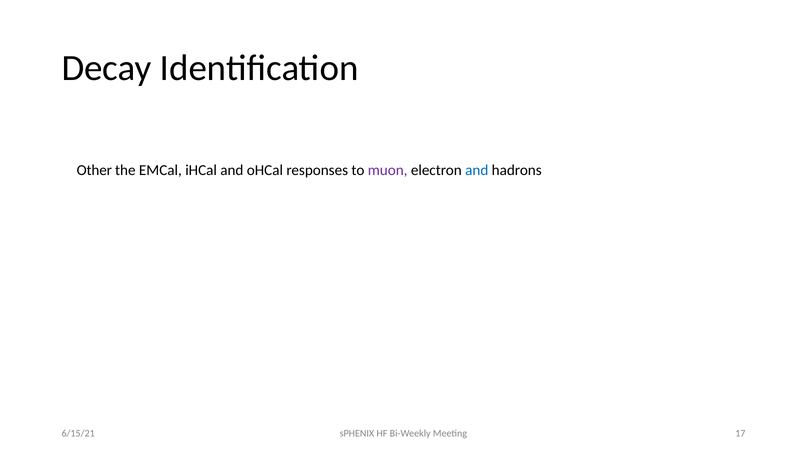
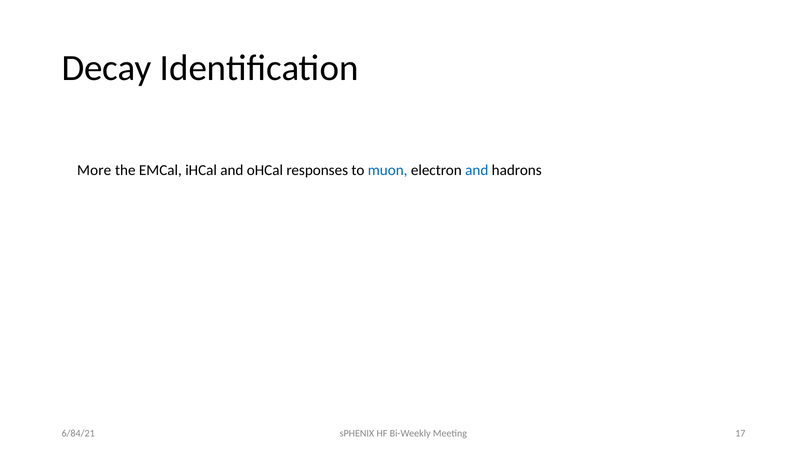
Other: Other -> More (94, 170)
muon colour: purple -> blue (388, 170)
6/15/21: 6/15/21 -> 6/84/21 (78, 433)
